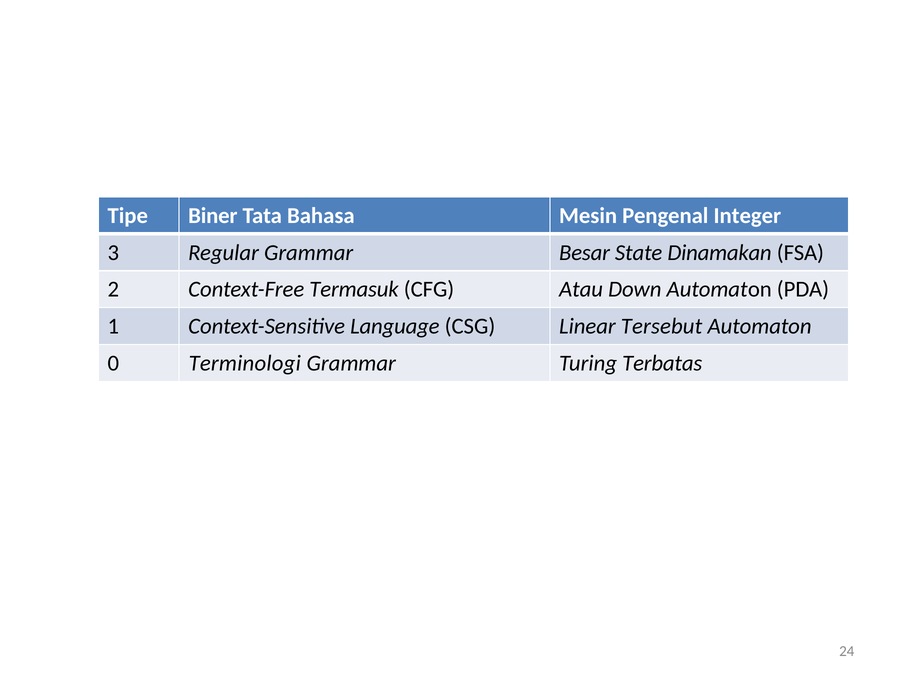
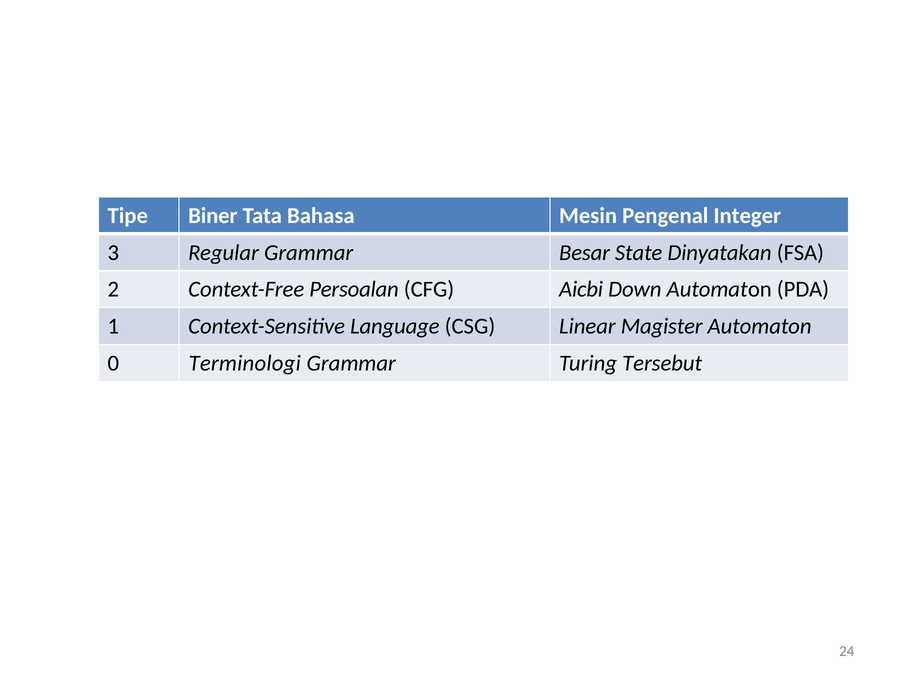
Dinamakan: Dinamakan -> Dinyatakan (720, 252)
Termasuk: Termasuk -> Persoalan (354, 289)
Atau: Atau -> Aicbi (581, 289)
Tersebut: Tersebut -> Magister (662, 326)
Terbatas: Terbatas -> Tersebut (662, 363)
